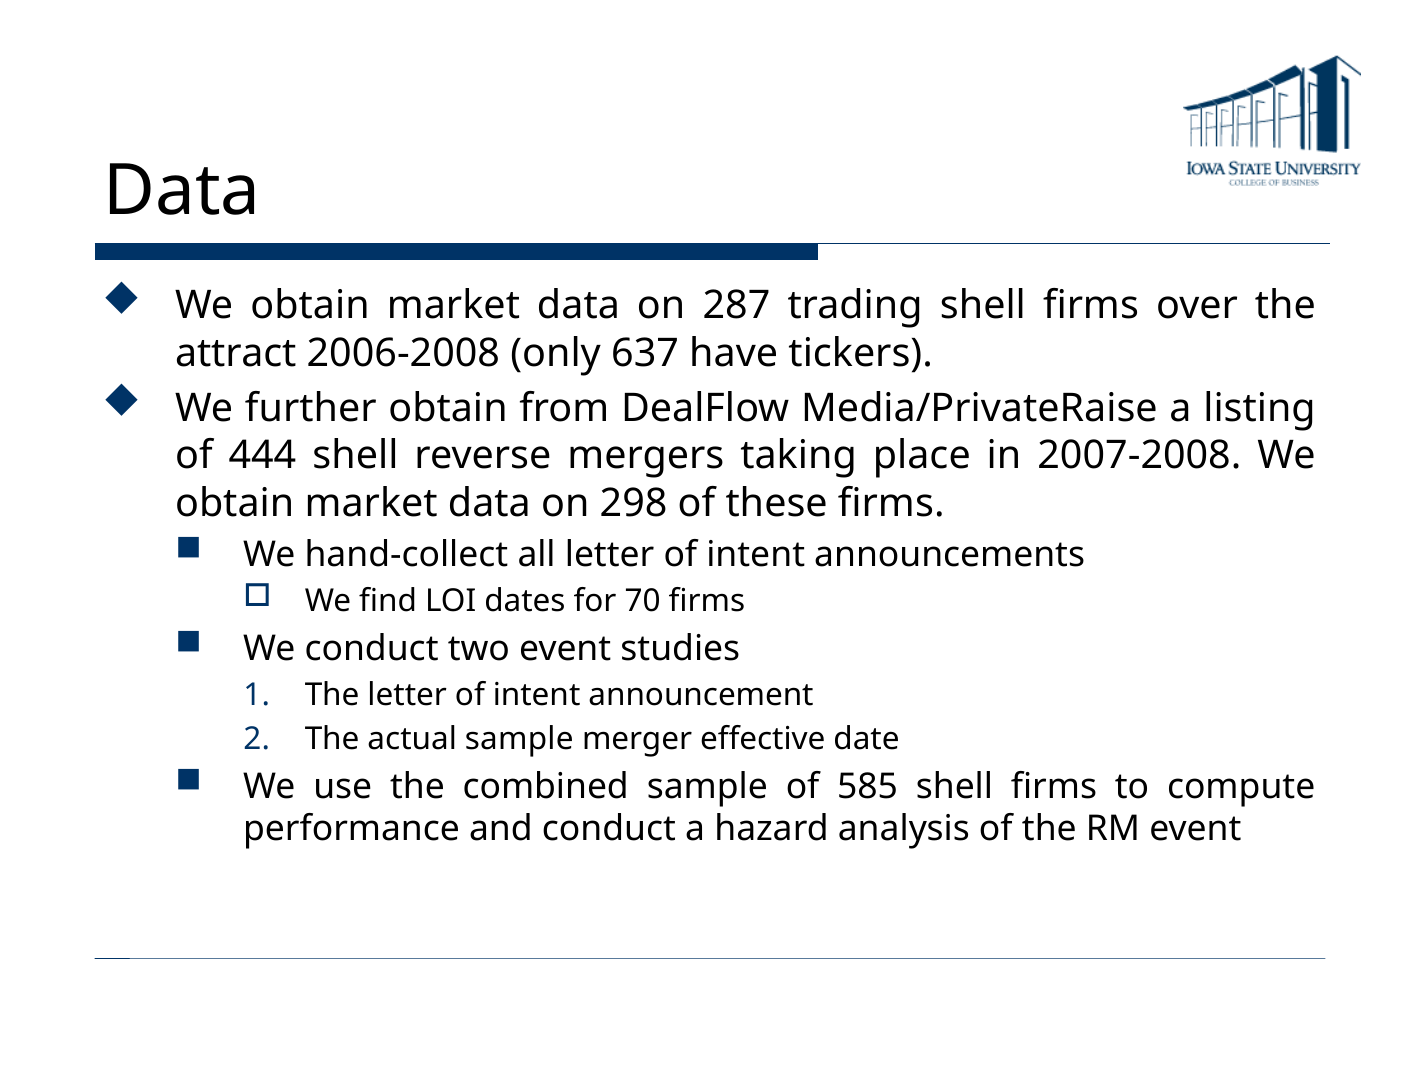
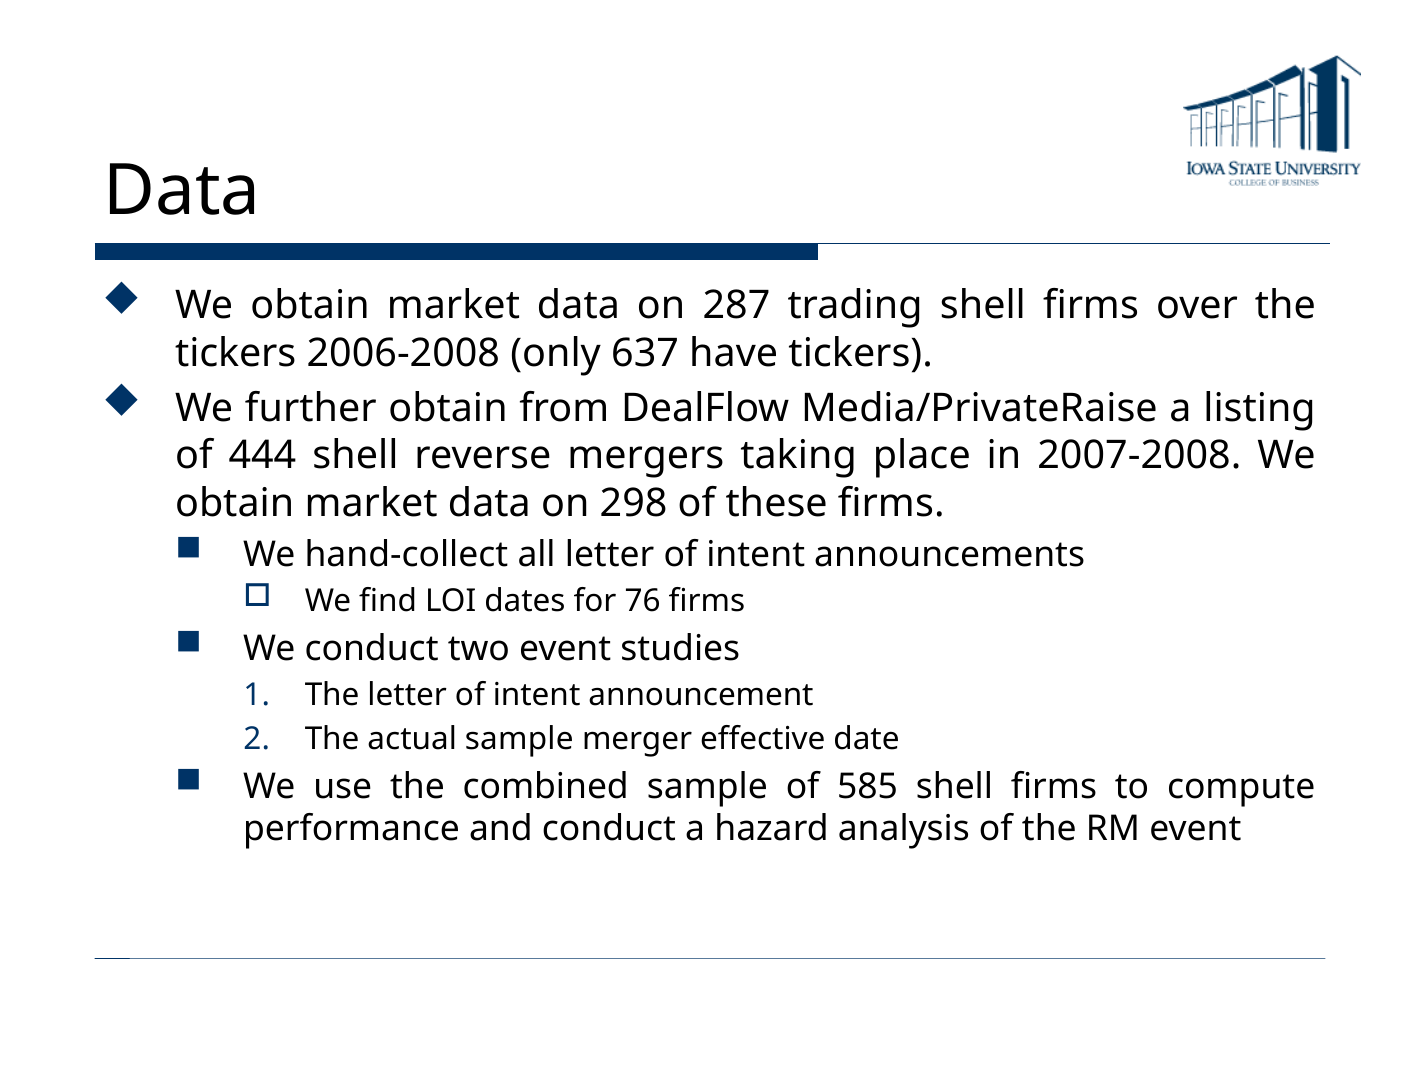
attract: attract -> tickers (236, 353)
70: 70 -> 76 (643, 601)
